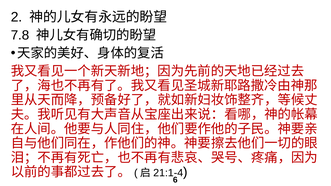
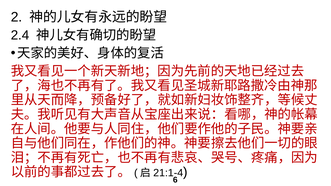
7.8: 7.8 -> 2.4 (20, 35)
